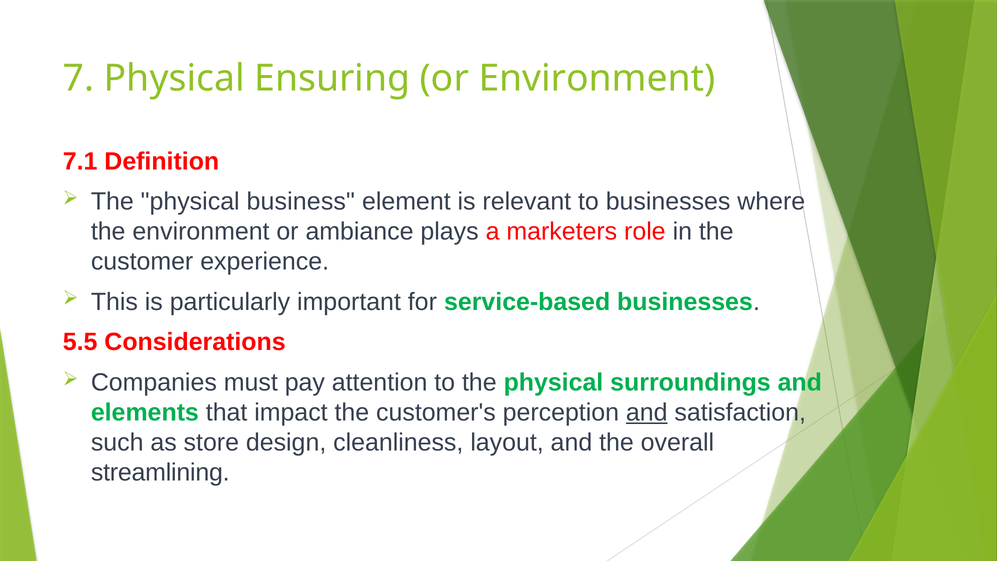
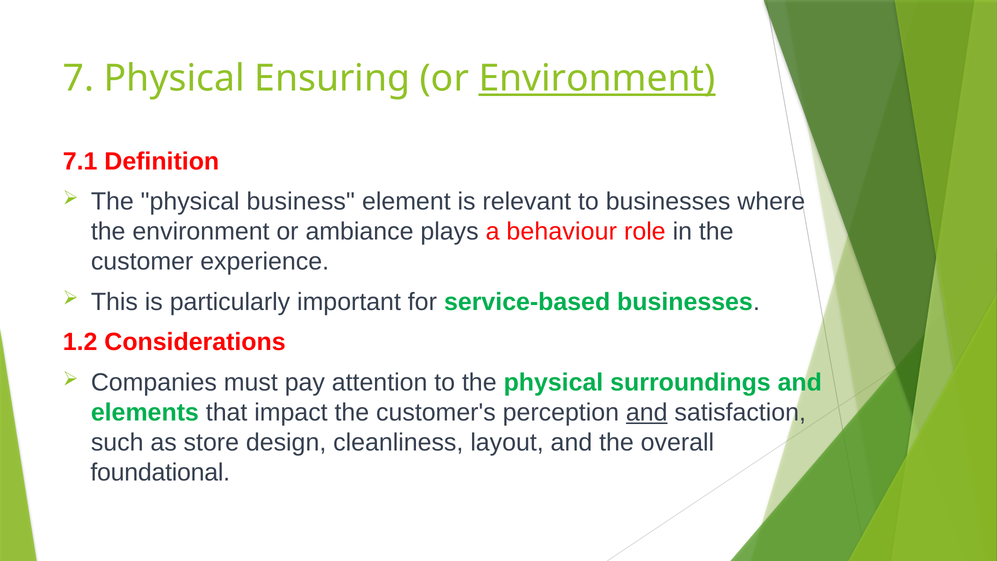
Environment underline: none -> present (597, 79)
marketers: marketers -> behaviour (562, 232)
5.5: 5.5 -> 1.2 (80, 342)
streamlining: streamlining -> foundational (160, 472)
